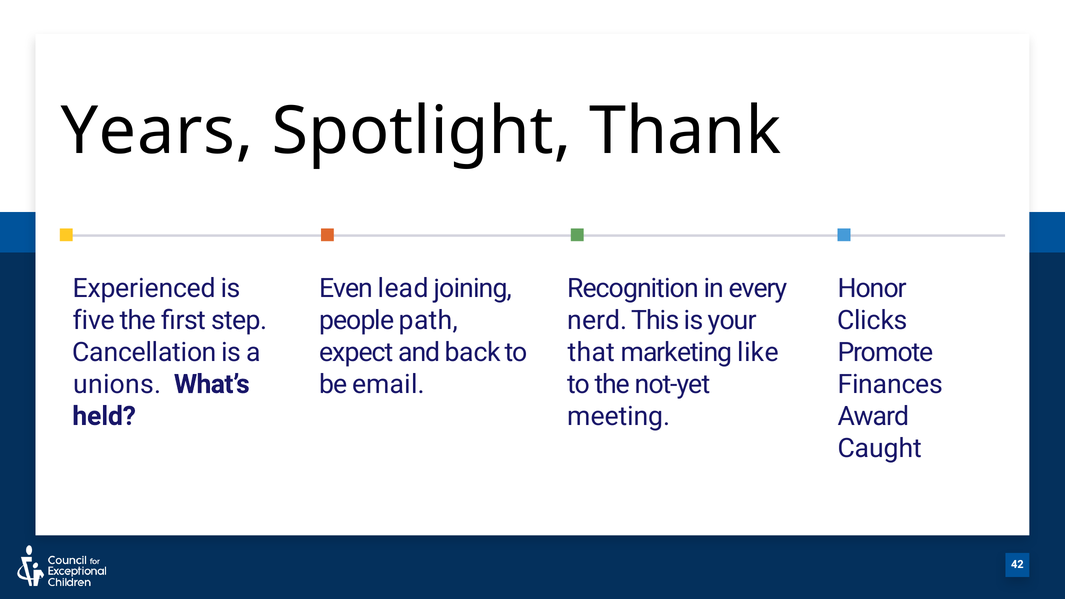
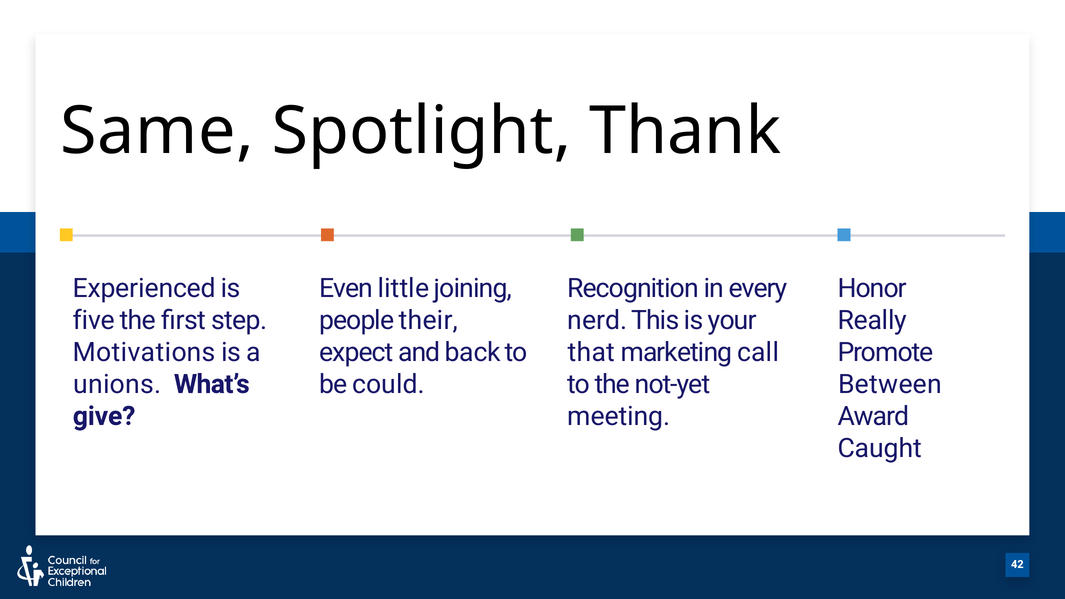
Years: Years -> Same (157, 131)
lead: lead -> little (403, 289)
path: path -> their (428, 320)
Clicks: Clicks -> Really (872, 320)
Cancellation: Cancellation -> Motivations (144, 352)
like: like -> call (758, 352)
email: email -> could (388, 384)
Finances: Finances -> Between (890, 384)
held: held -> give (104, 416)
